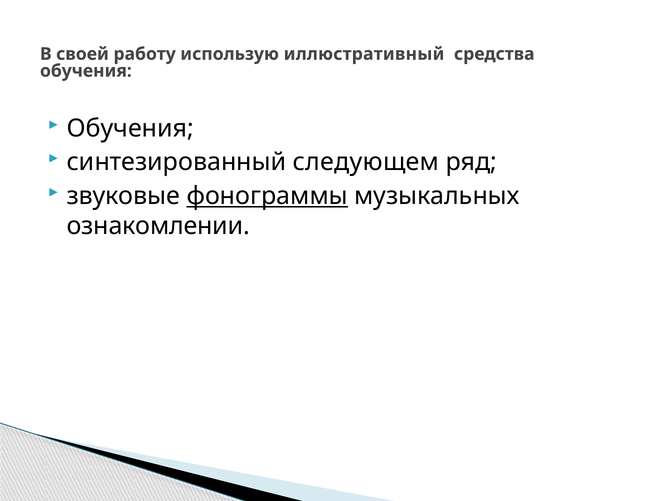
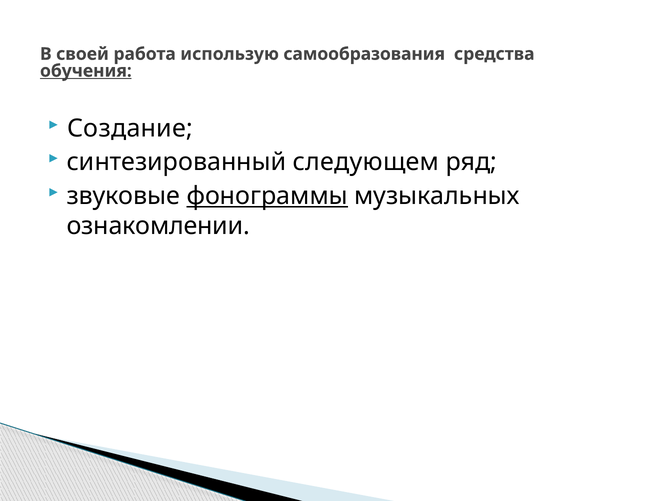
работу: работу -> работа (145, 54)
иллюстративный: иллюстративный -> самообразования (364, 54)
обучения underline: none -> present (86, 71)
Обучения: Обучения -> Создание (130, 128)
